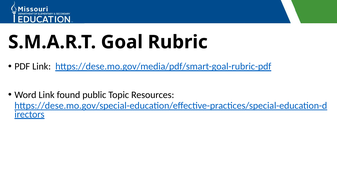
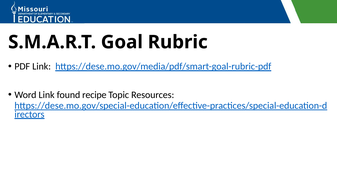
public: public -> recipe (94, 95)
